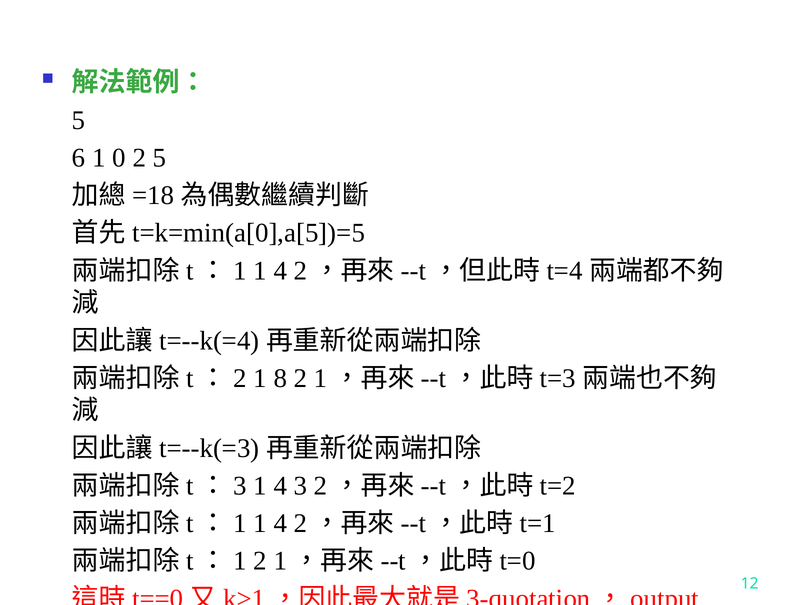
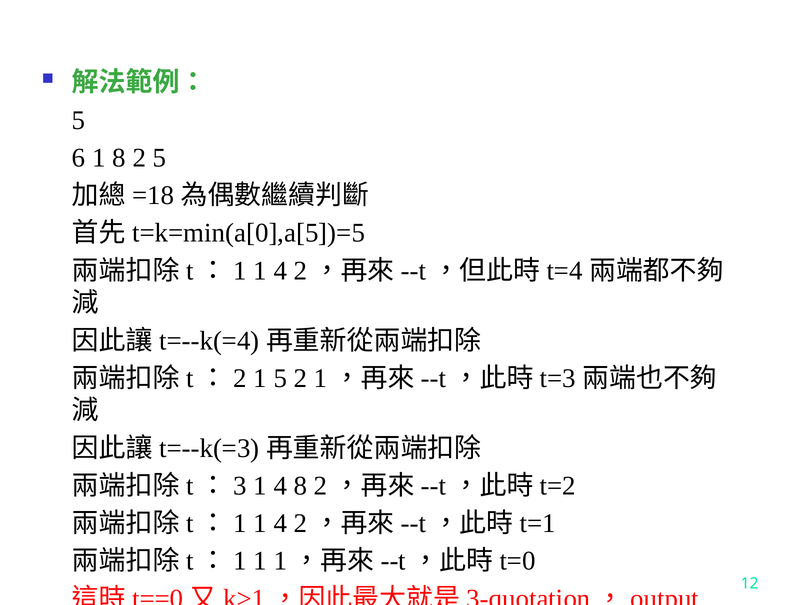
1 0: 0 -> 8 (119, 158)
1 8: 8 -> 5 (280, 378)
4 3: 3 -> 8 (301, 486)
2: 2 -> 1 (260, 561)
